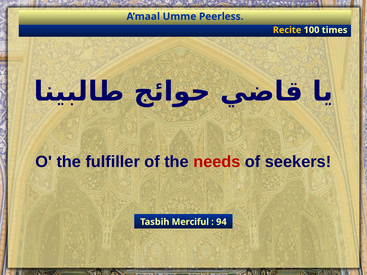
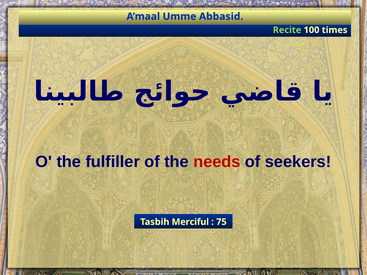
Peerless: Peerless -> Abbasid (221, 17)
Recite colour: yellow -> light green (287, 30)
94: 94 -> 75 (221, 222)
